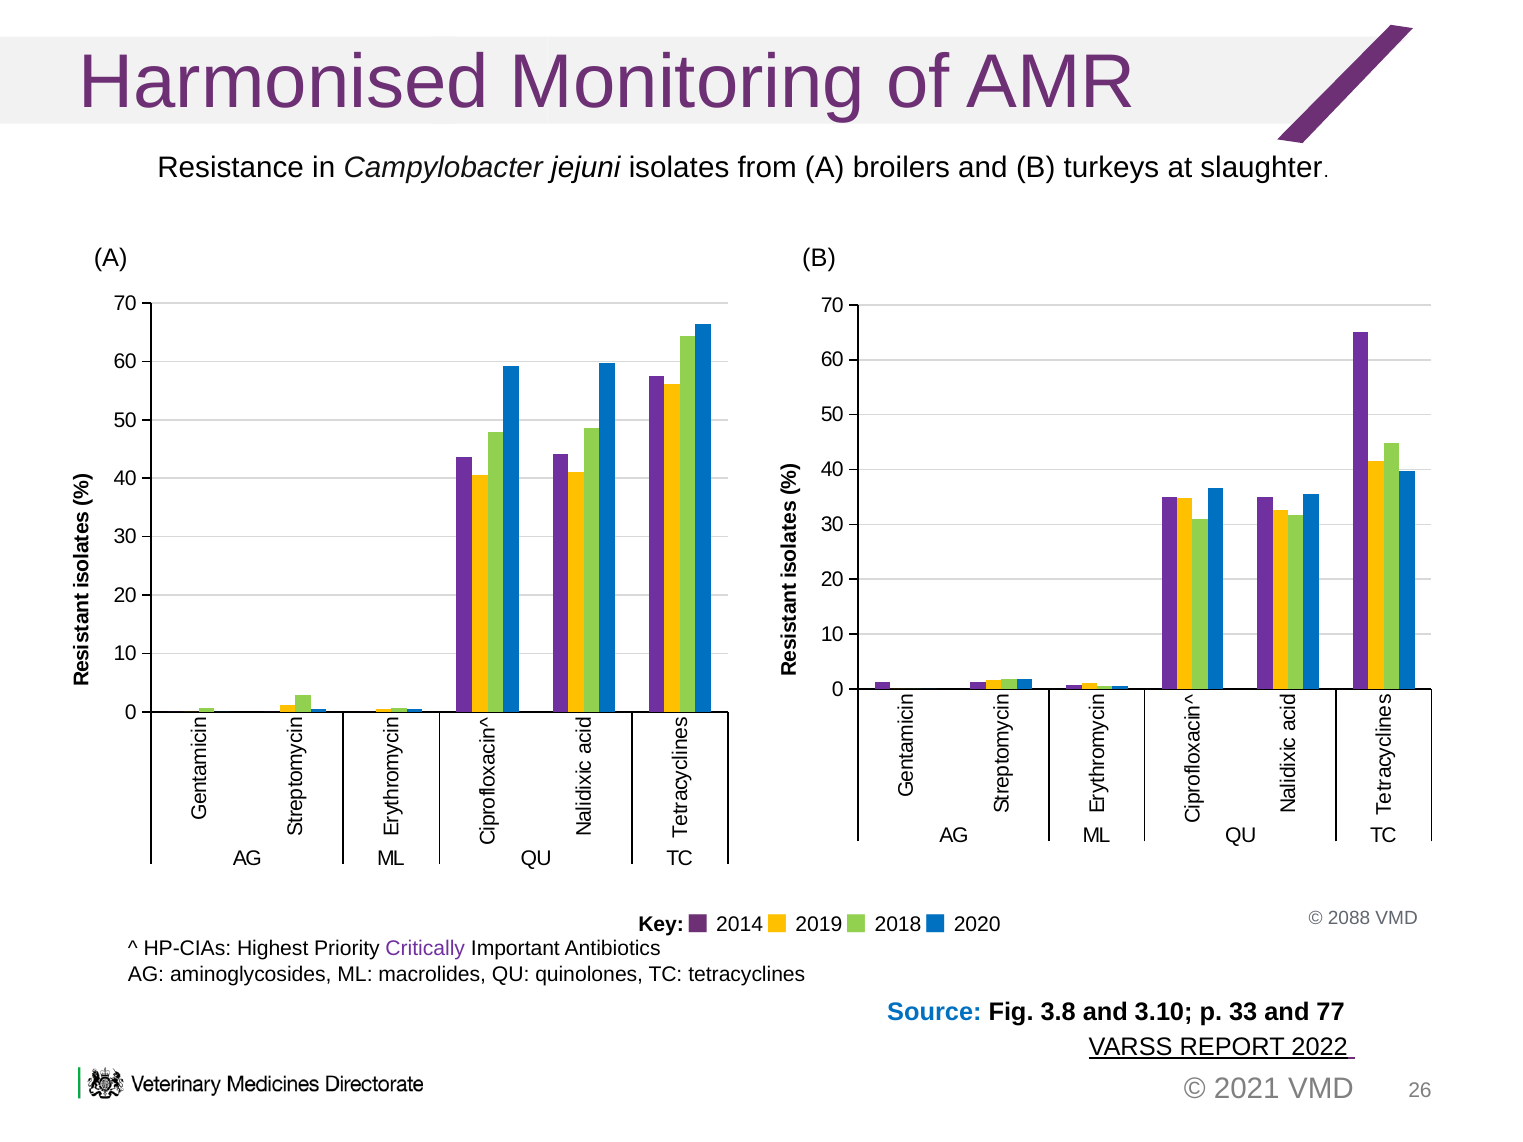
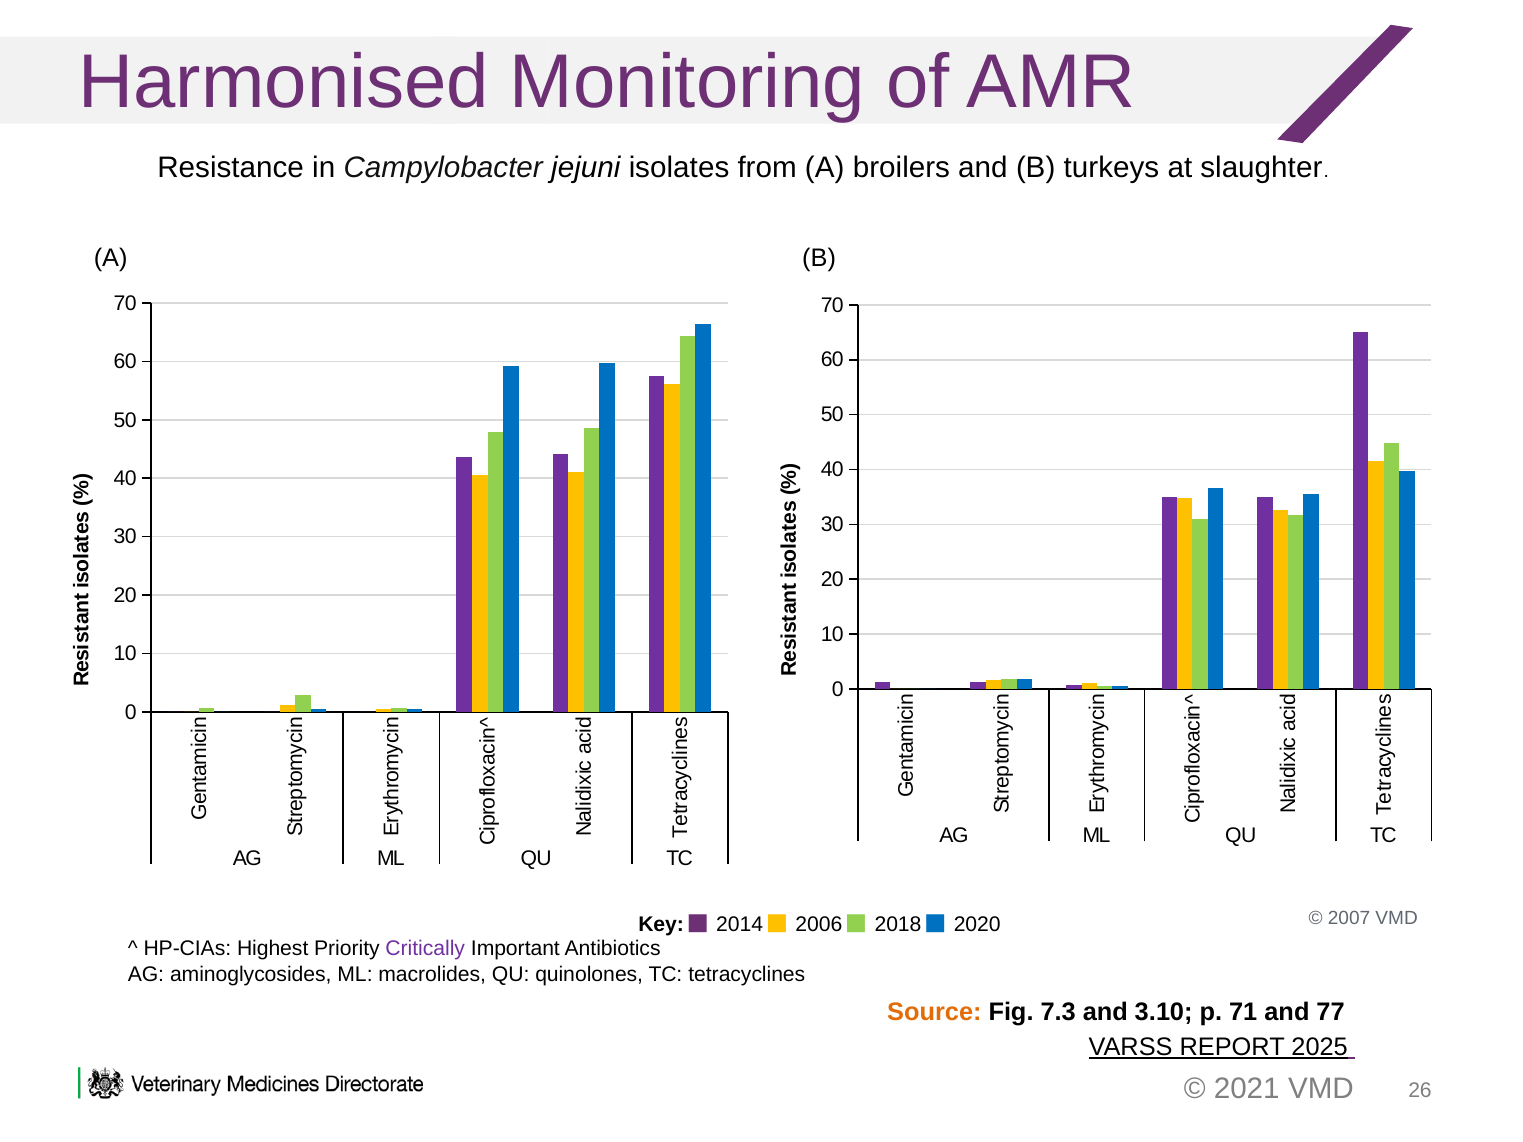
2088: 2088 -> 2007 (1349, 919)
2019: 2019 -> 2006 (819, 925)
Source colour: blue -> orange (934, 1012)
3.8: 3.8 -> 7.3 (1058, 1012)
33: 33 -> 71 (1243, 1012)
2022: 2022 -> 2025 (1320, 1047)
